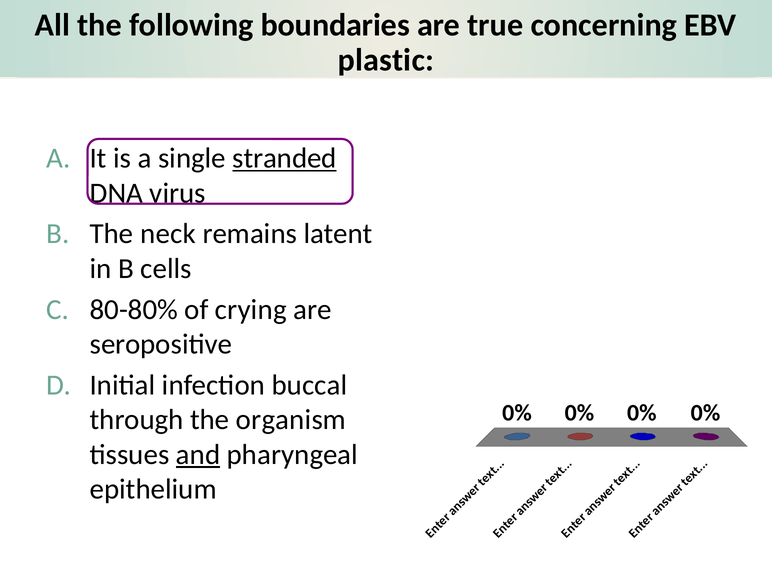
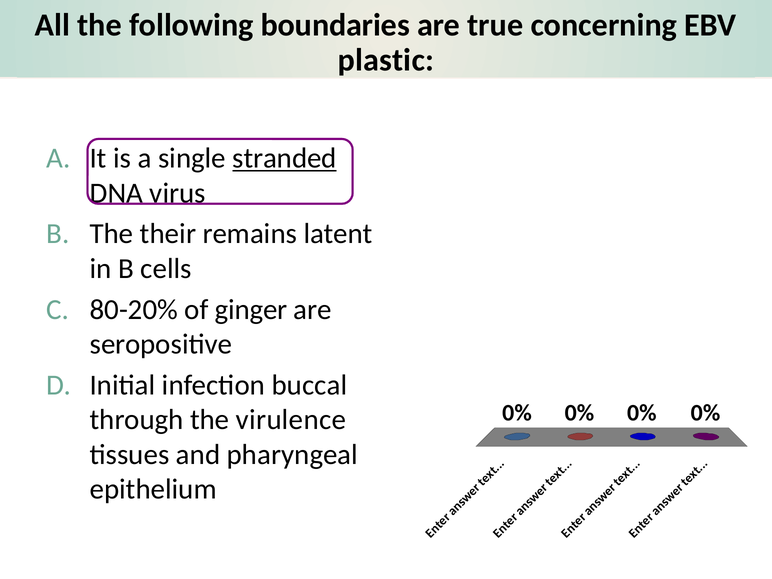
neck: neck -> their (168, 234)
80-80%: 80-80% -> 80-20% (134, 309)
crying: crying -> ginger (251, 309)
organism: organism -> virulence (291, 420)
and underline: present -> none (198, 455)
